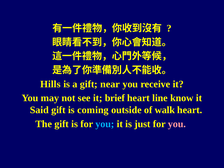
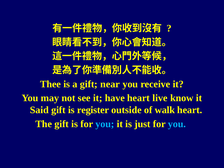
Hills: Hills -> Thee (50, 84)
brief: brief -> have (115, 98)
line: line -> live (160, 98)
coming: coming -> register (93, 110)
you colour: pink -> light blue (177, 124)
